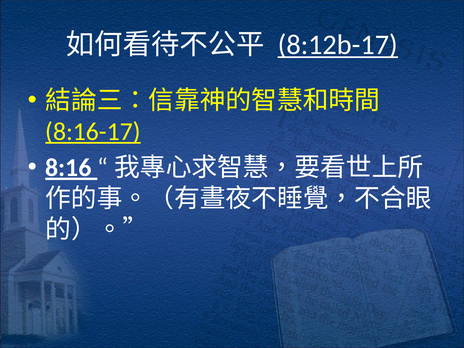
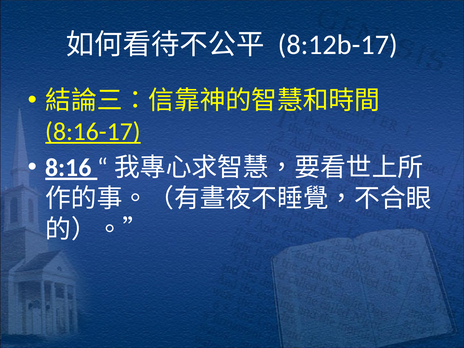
8:12b-17 underline: present -> none (338, 45)
